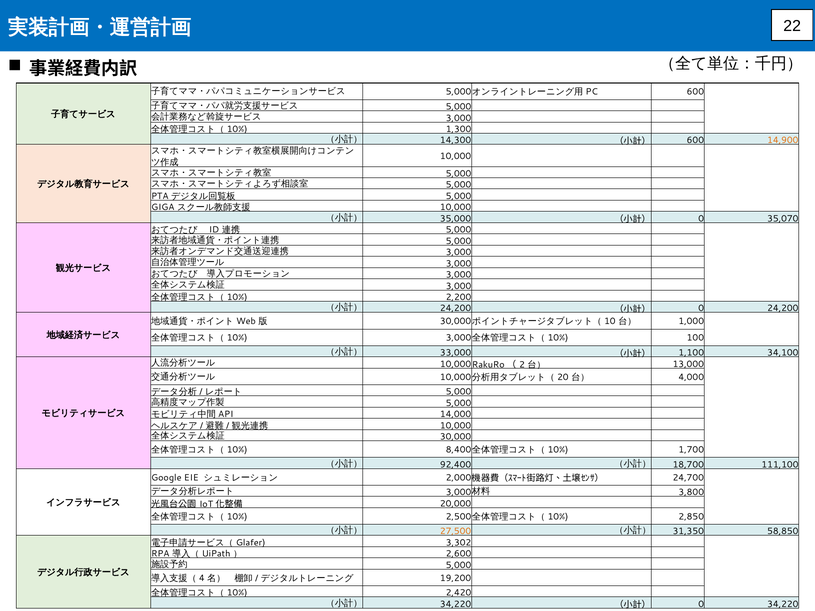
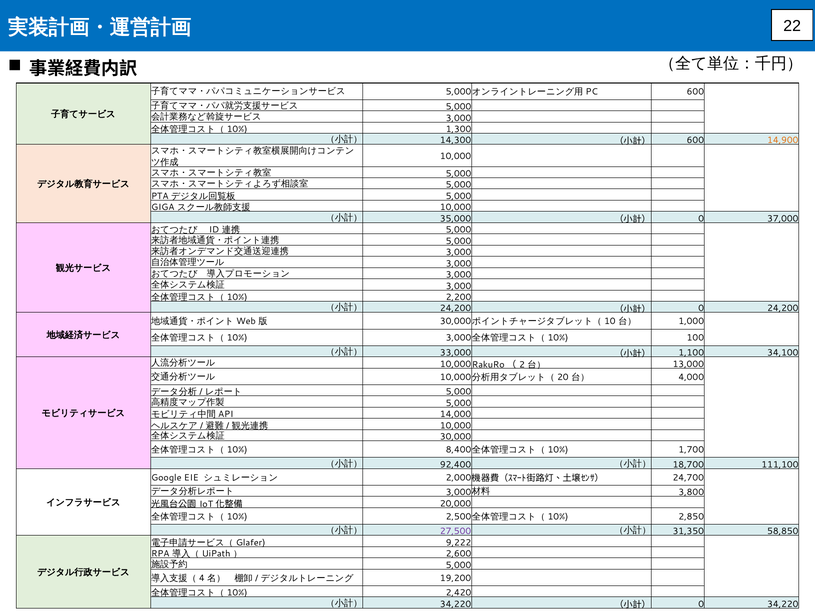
35,070: 35,070 -> 37,000 (783, 219)
27,500 colour: orange -> purple (456, 532)
3,302: 3,302 -> 9,222 (459, 543)
